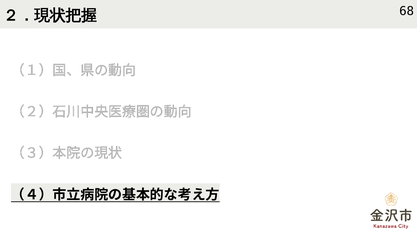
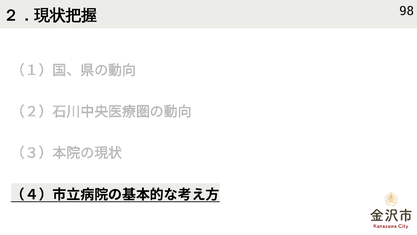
68: 68 -> 98 (407, 11)
